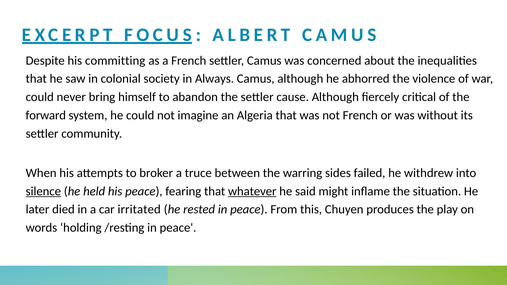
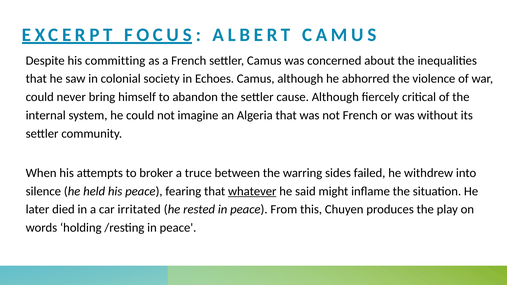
Always: Always -> Echoes (215, 79)
forward: forward -> internal (46, 115)
silence underline: present -> none (43, 191)
